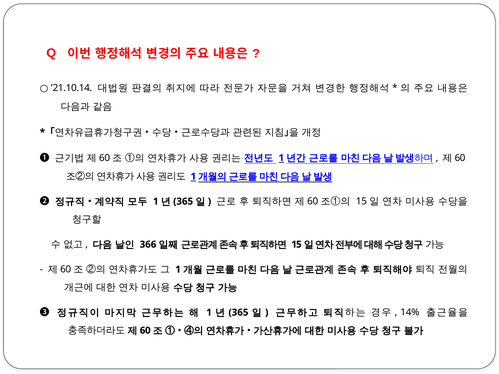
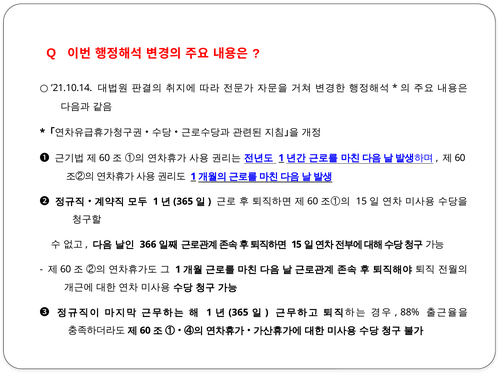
14%: 14% -> 88% (410, 313)
